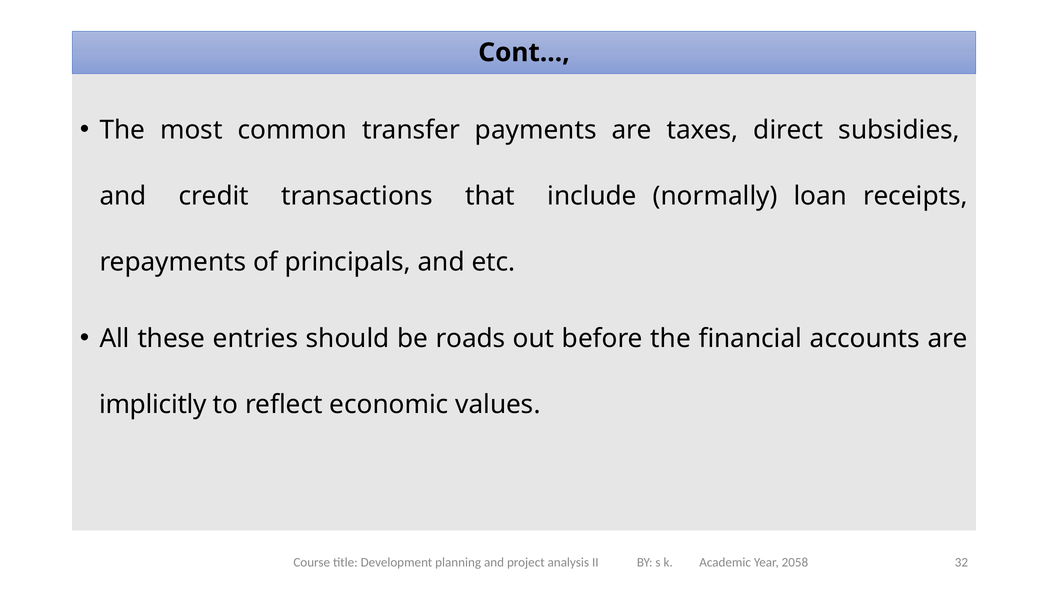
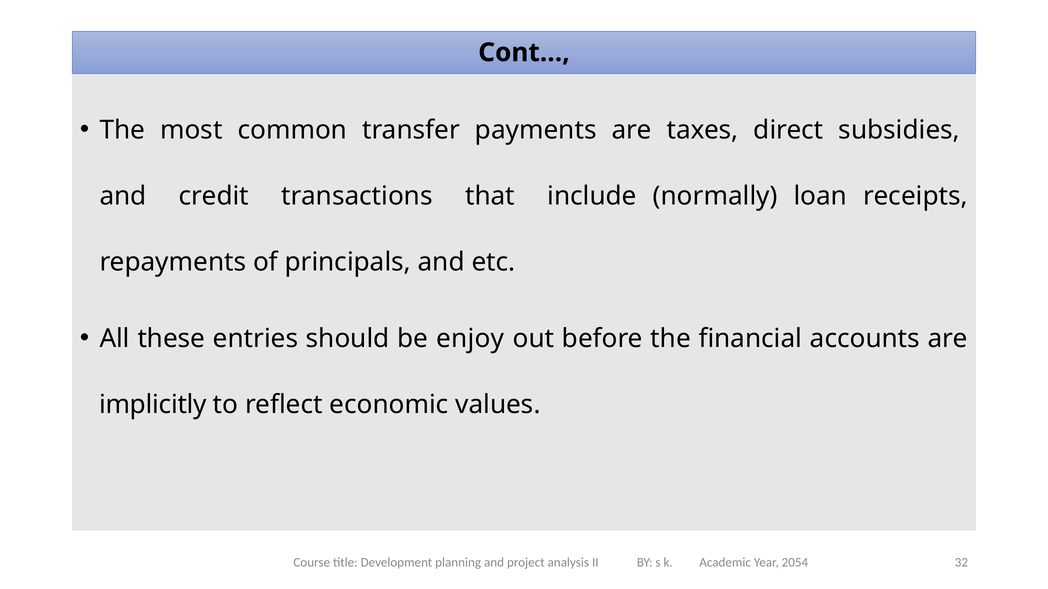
roads: roads -> enjoy (470, 339)
2058: 2058 -> 2054 (795, 563)
